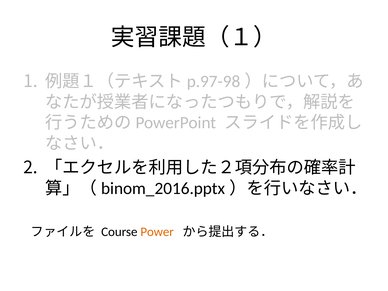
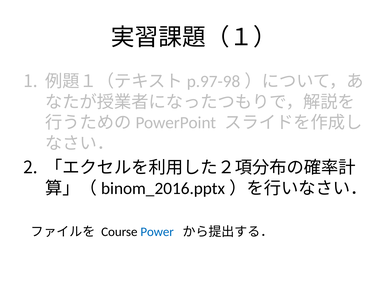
Power colour: orange -> blue (157, 232)
